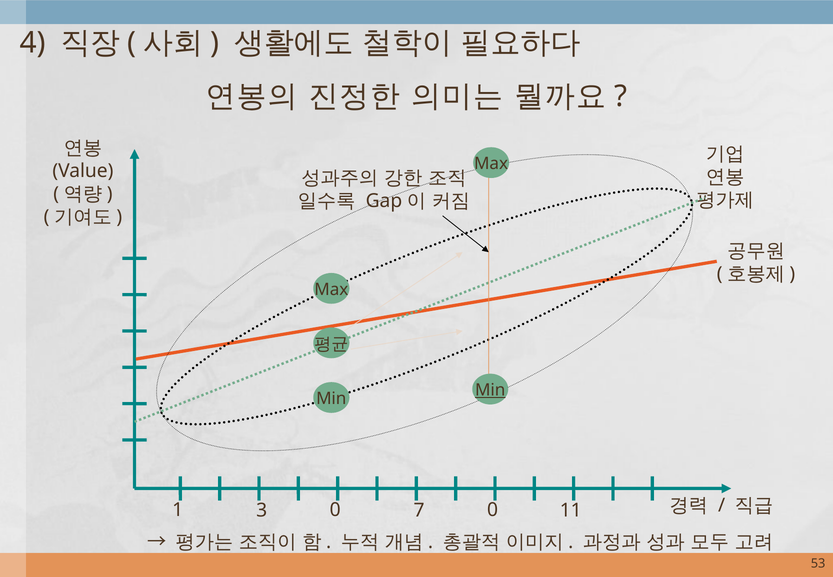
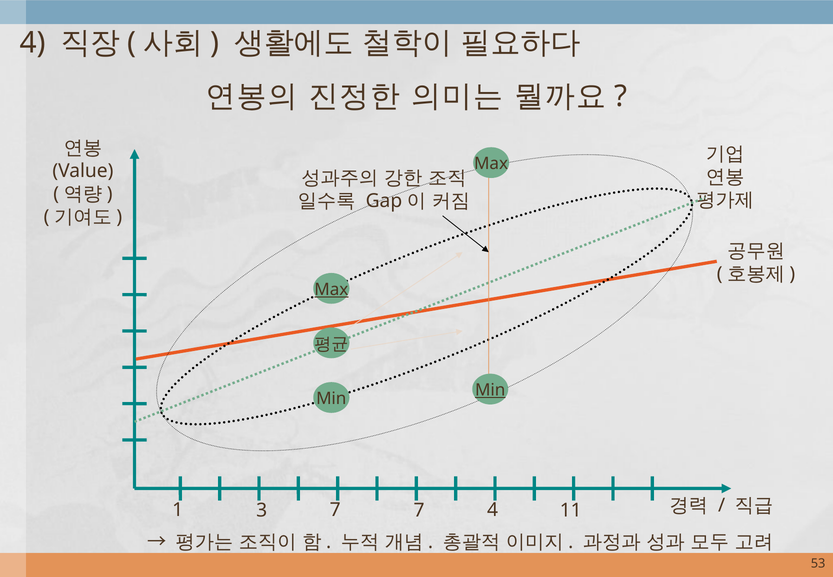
Max underline: none -> present (331, 289)
3 0: 0 -> 7 (335, 510)
7 0: 0 -> 4 (493, 510)
